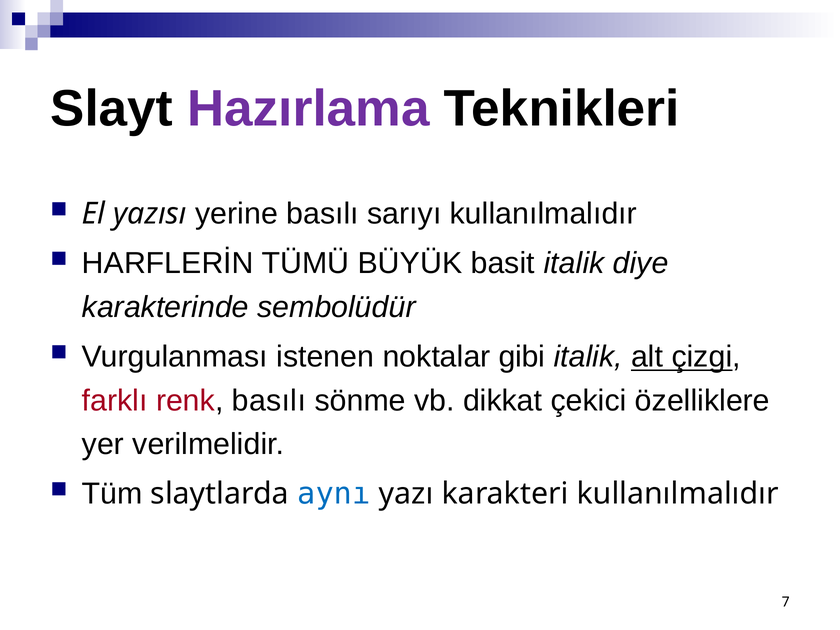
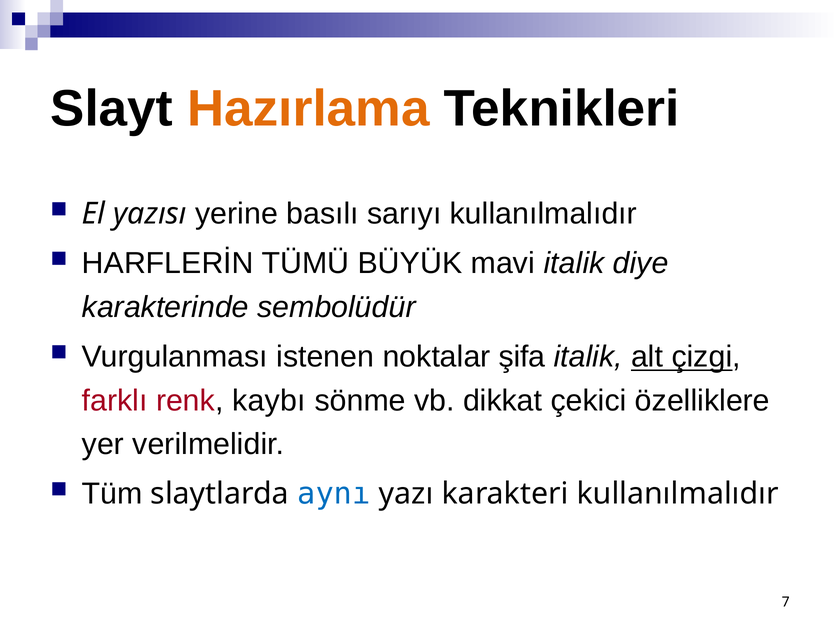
Hazırlama colour: purple -> orange (308, 109)
basit: basit -> mavi (503, 263)
gibi: gibi -> şifa (522, 357)
renk basılı: basılı -> kaybı (269, 401)
